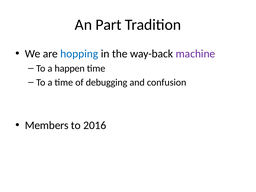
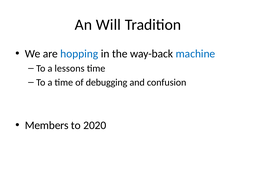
Part: Part -> Will (108, 25)
machine colour: purple -> blue (195, 54)
happen: happen -> lessons (70, 68)
2016: 2016 -> 2020 (95, 125)
